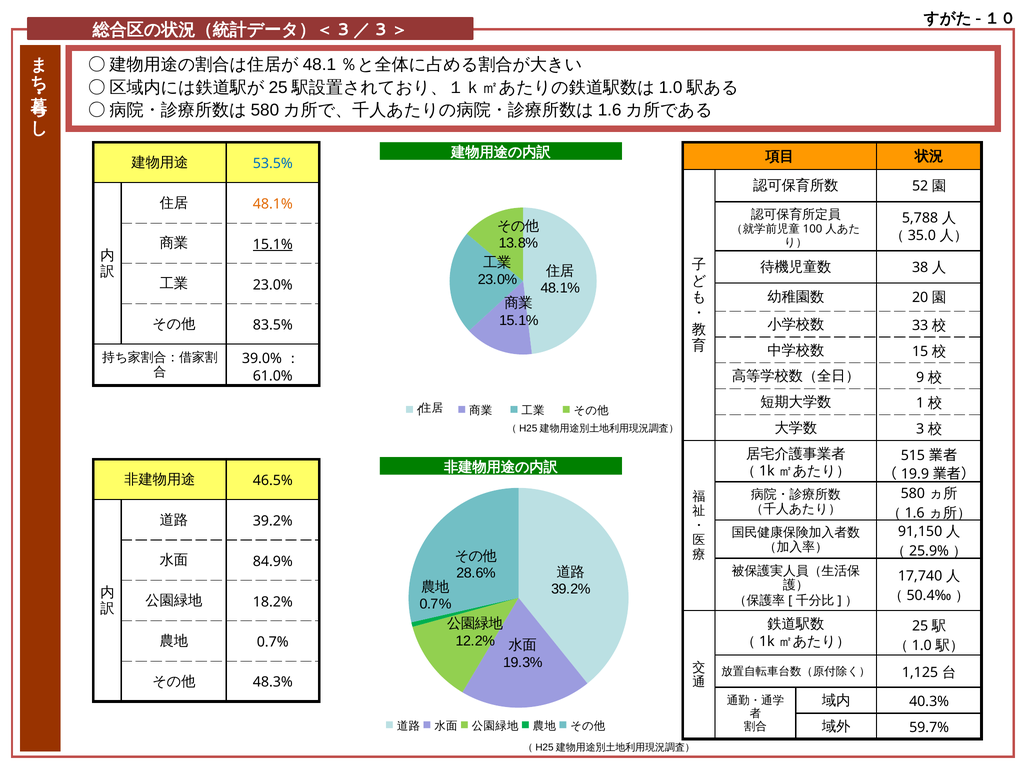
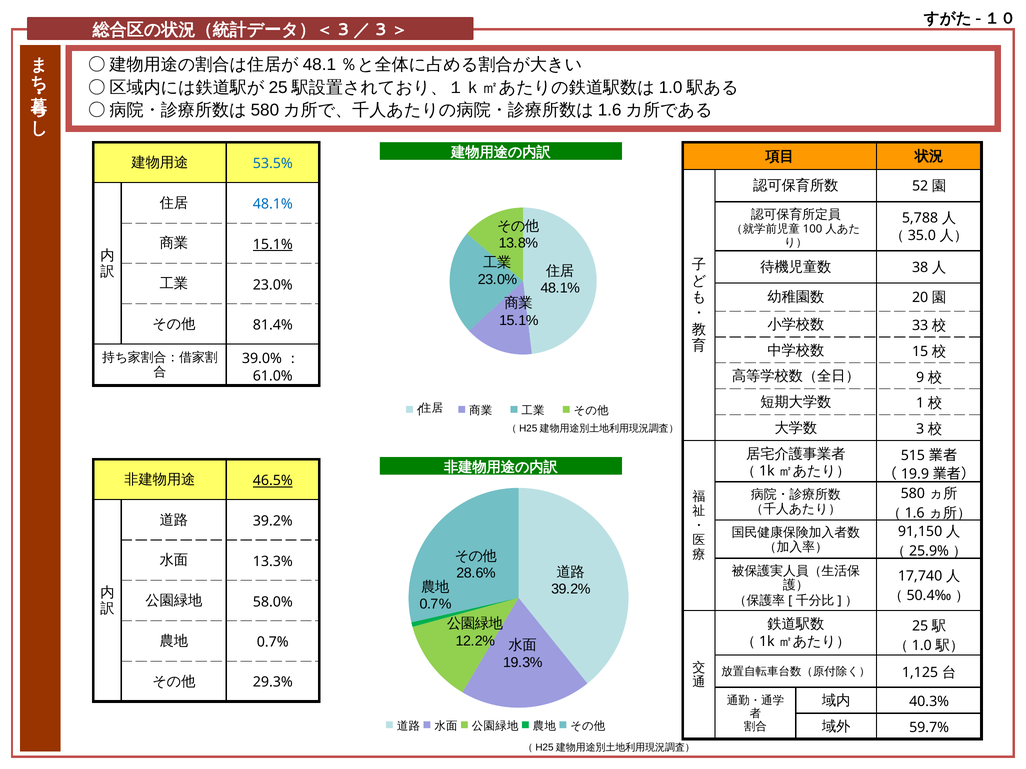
48.1% colour: orange -> blue (273, 204)
83.5%: 83.5% -> 81.4% (273, 325)
46.5% underline: none -> present (273, 481)
84.9%: 84.9% -> 13.3% (273, 562)
18.2%: 18.2% -> 58.0% (273, 602)
48.3%: 48.3% -> 29.3% (273, 683)
